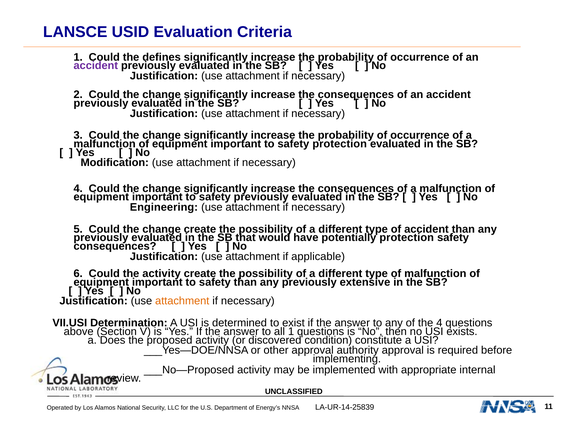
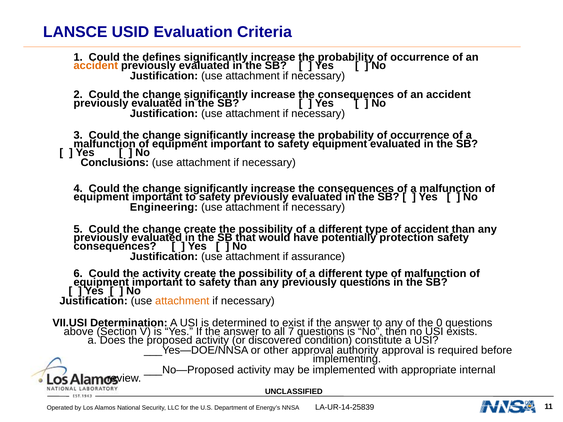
accident colour: purple -> orange (96, 66)
safety protection: protection -> equipment (340, 144)
Modification: Modification -> Conclusions (115, 163)
applicable: applicable -> assurance (318, 257)
previously extensive: extensive -> questions (365, 282)
the 4: 4 -> 0 (439, 323)
all 1: 1 -> 7 (291, 332)
